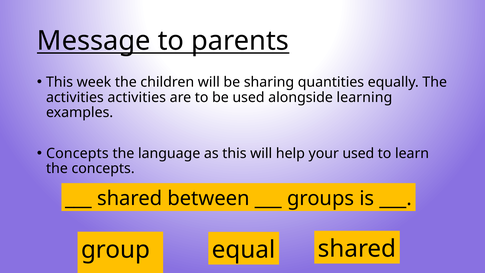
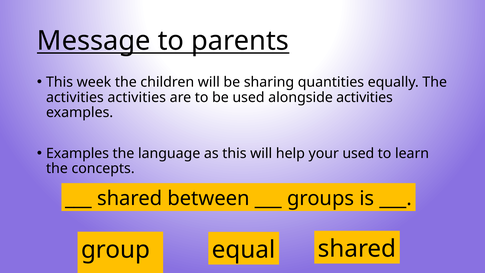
alongside learning: learning -> activities (365, 97)
Concepts: Concepts -> Examples (78, 153)
